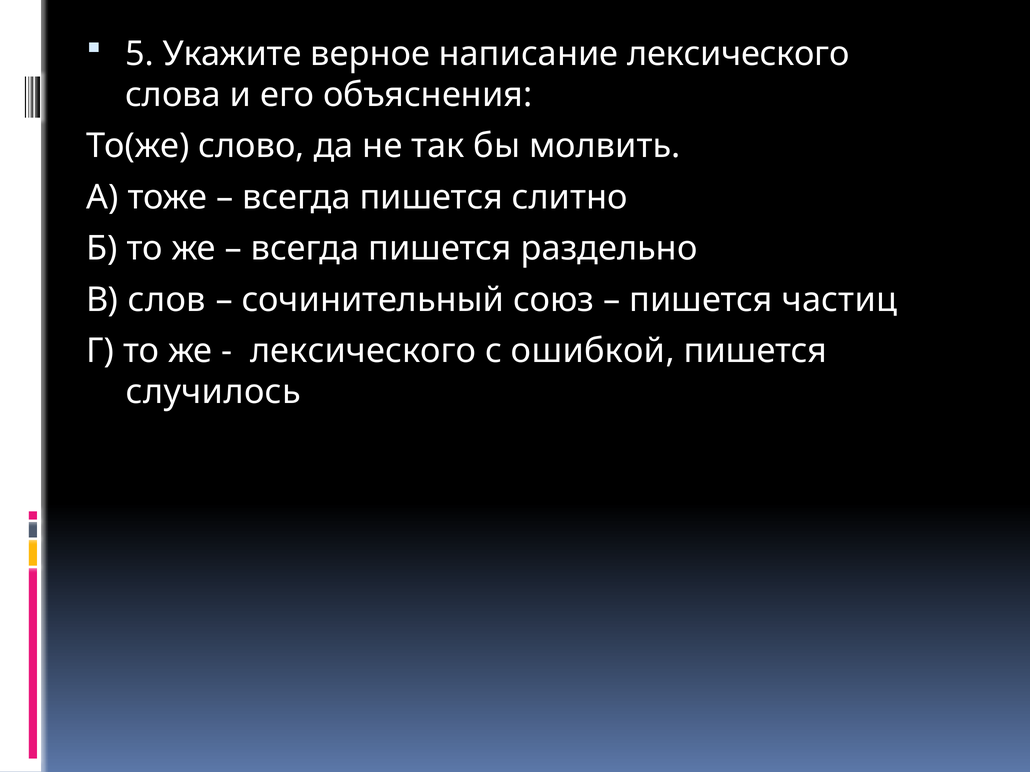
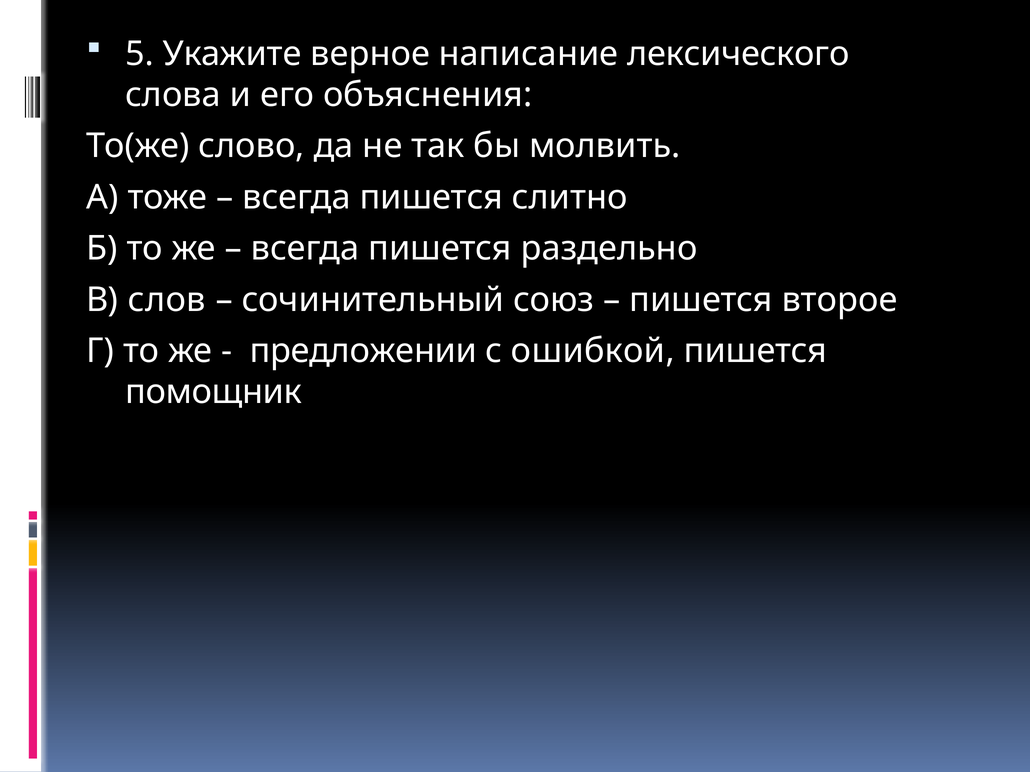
частиц: частиц -> второе (840, 300)
лексического: лексического -> предложении (363, 351)
случилось: случилось -> помощник (214, 392)
